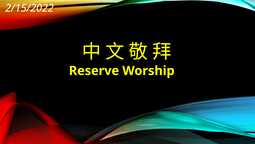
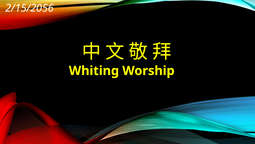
2/15/2022: 2/15/2022 -> 2/15/2056 (29, 8)
Reserve: Reserve -> Whiting (94, 71)
